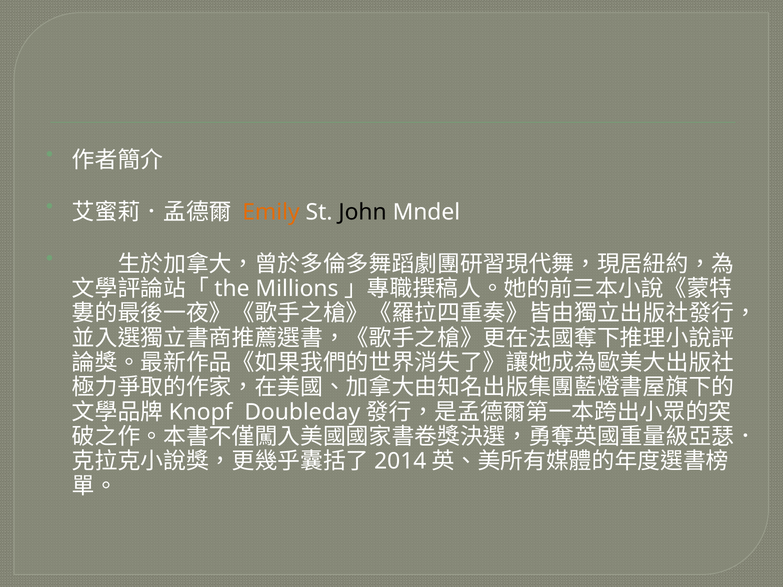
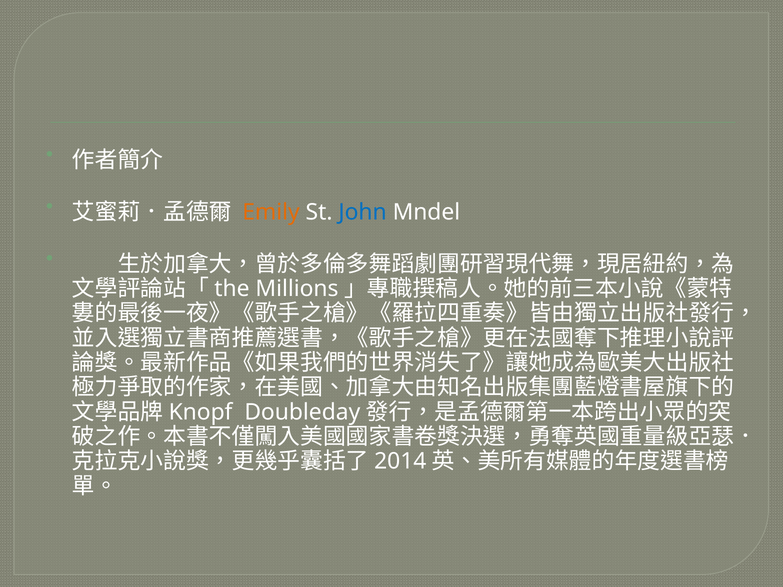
John colour: black -> blue (363, 212)
